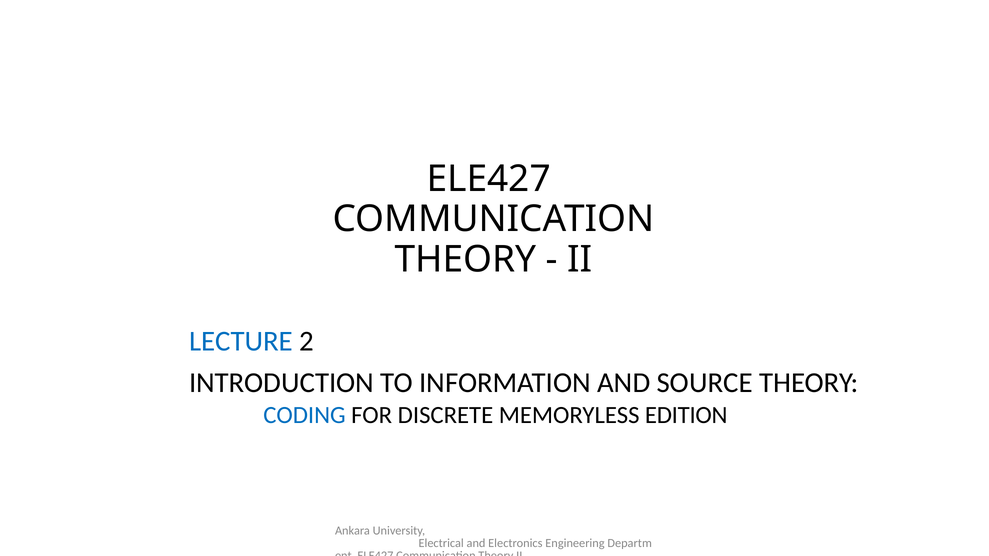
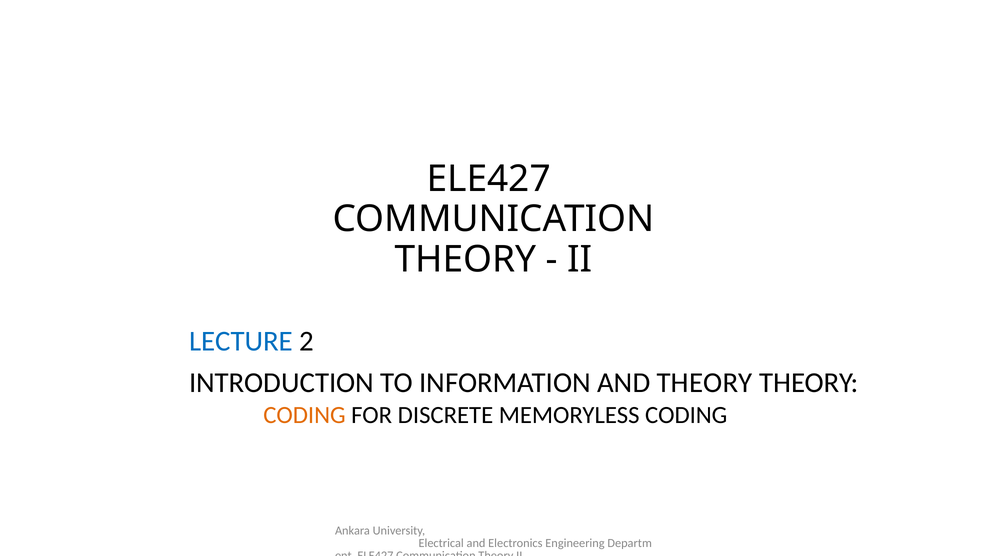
AND SOURCE: SOURCE -> THEORY (705, 383)
CODING colour: blue -> orange (304, 415)
MEMORYLESS EDITION: EDITION -> CODING (686, 415)
